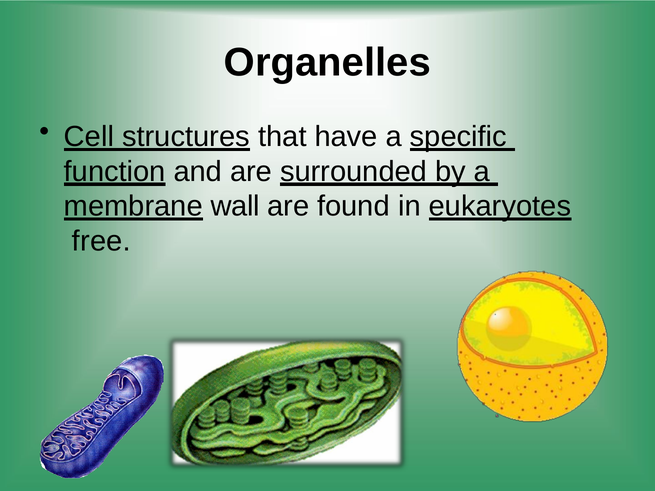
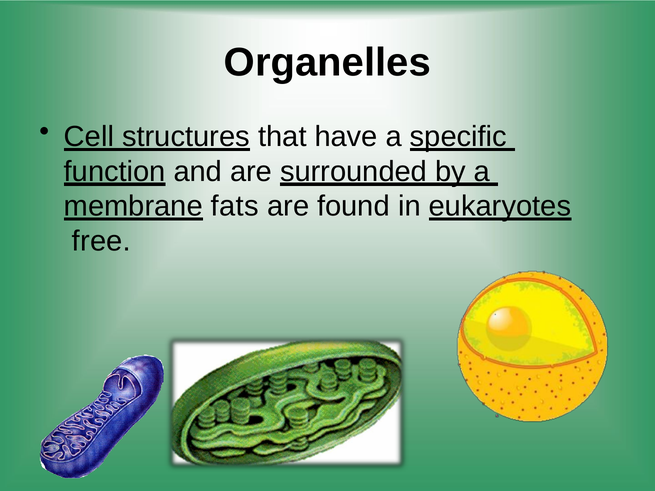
wall: wall -> fats (235, 206)
